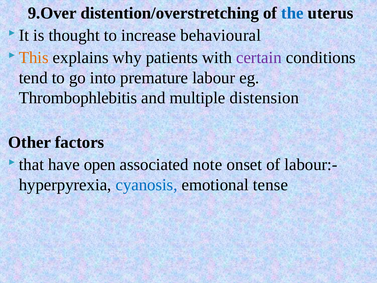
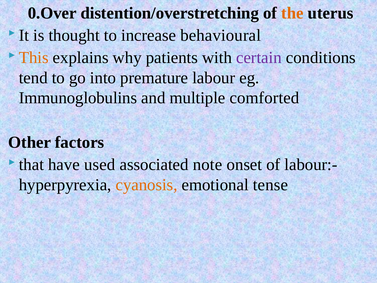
9.Over: 9.Over -> 0.Over (52, 13)
the colour: blue -> orange (292, 13)
Thrombophlebitis: Thrombophlebitis -> Immunoglobulins (78, 98)
distension: distension -> comforted (264, 98)
open: open -> used (100, 164)
cyanosis colour: blue -> orange (147, 185)
